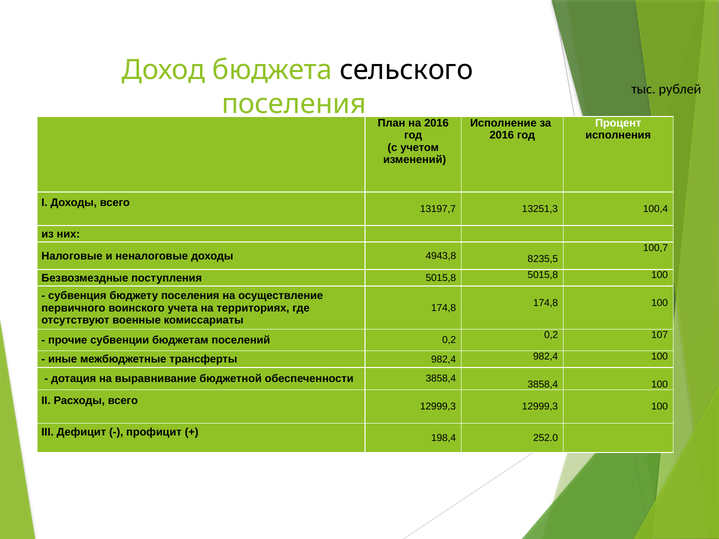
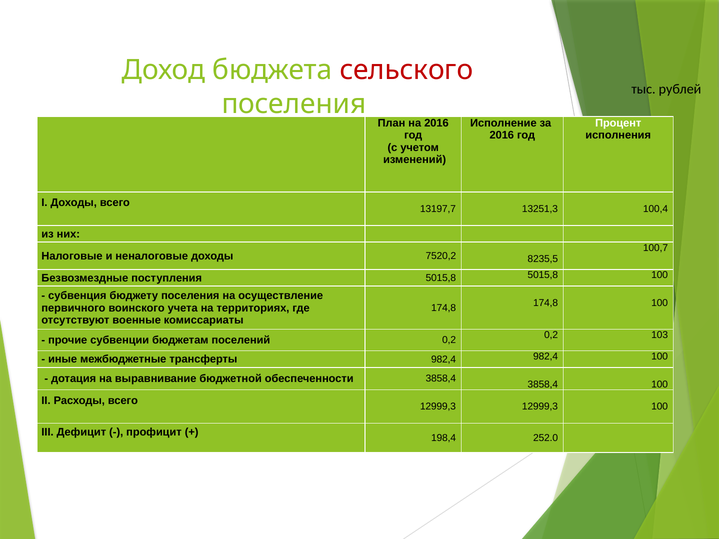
сельского colour: black -> red (406, 70)
4943,8: 4943,8 -> 7520,2 (441, 256)
107: 107 -> 103 (660, 335)
